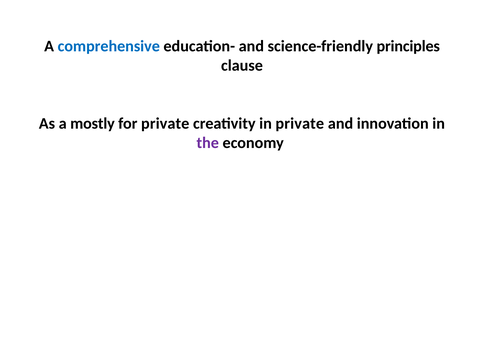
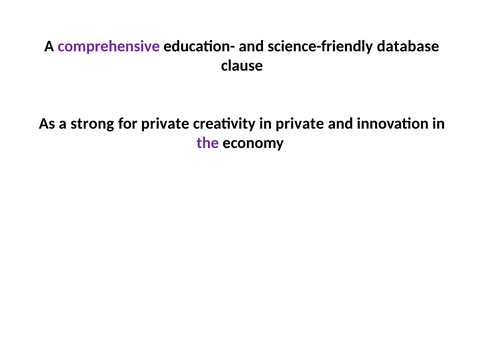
comprehensive colour: blue -> purple (109, 46)
principles: principles -> database (408, 46)
mostly: mostly -> strong (92, 123)
